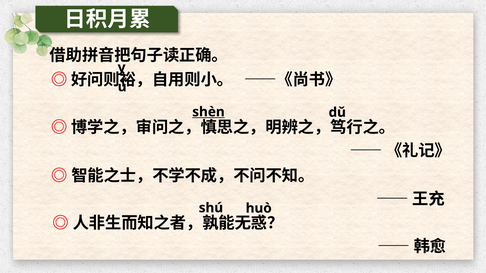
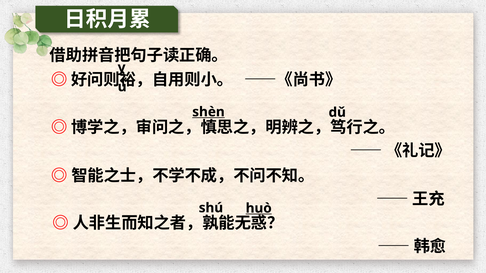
huò underline: none -> present (259, 209)
